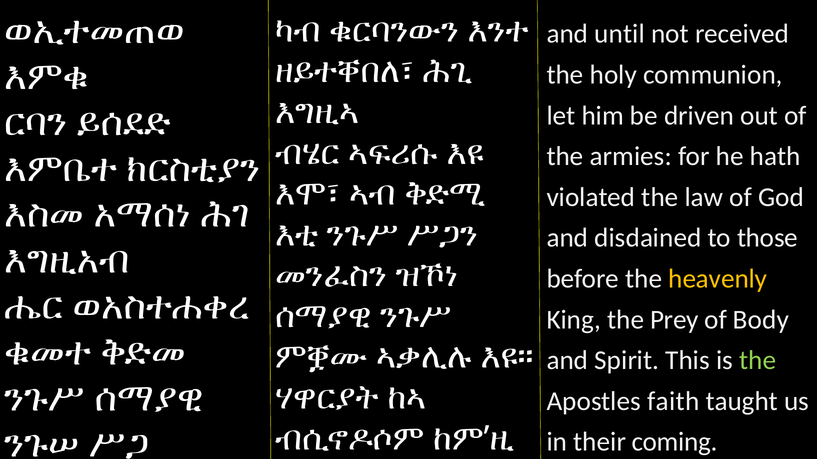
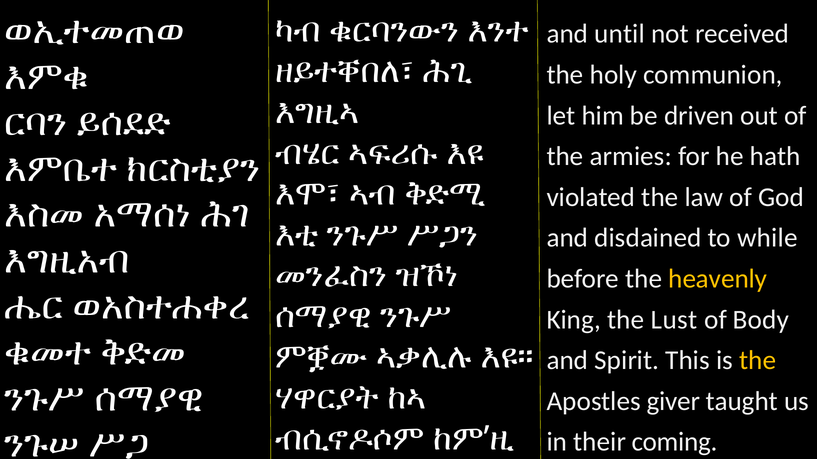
those: those -> while (767, 238)
Prey: Prey -> Lust (674, 320)
the colour: light green -> yellow (758, 361)
faith: faith -> giver (674, 402)
